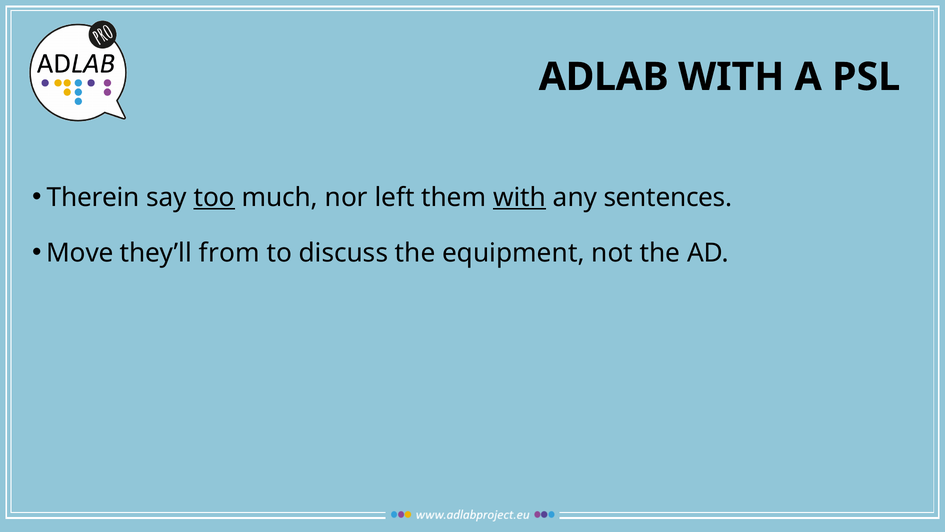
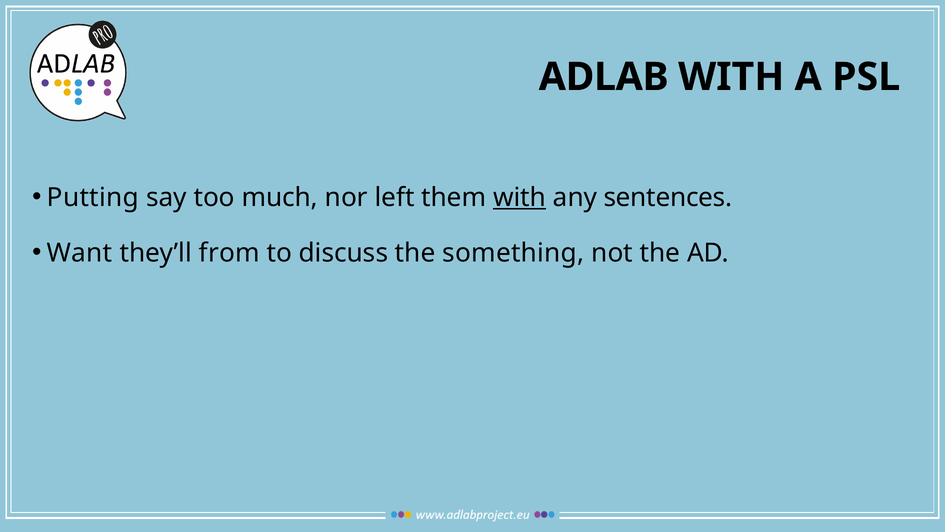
Therein: Therein -> Putting (93, 197)
too underline: present -> none (214, 197)
Move: Move -> Want (80, 253)
equipment: equipment -> something (513, 253)
